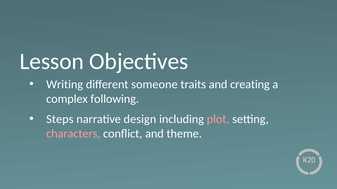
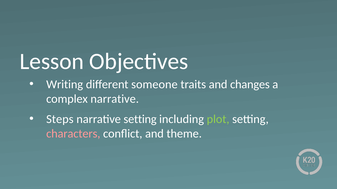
creating: creating -> changes (250, 85)
complex following: following -> narrative (115, 99)
narrative design: design -> setting (140, 119)
plot colour: pink -> light green (218, 119)
